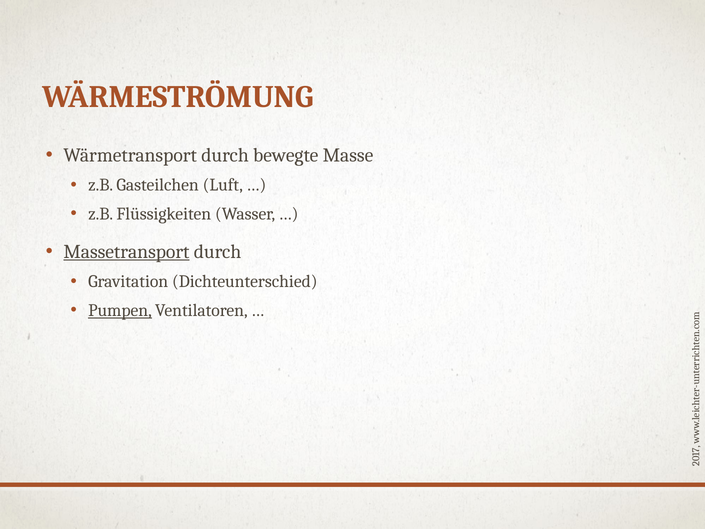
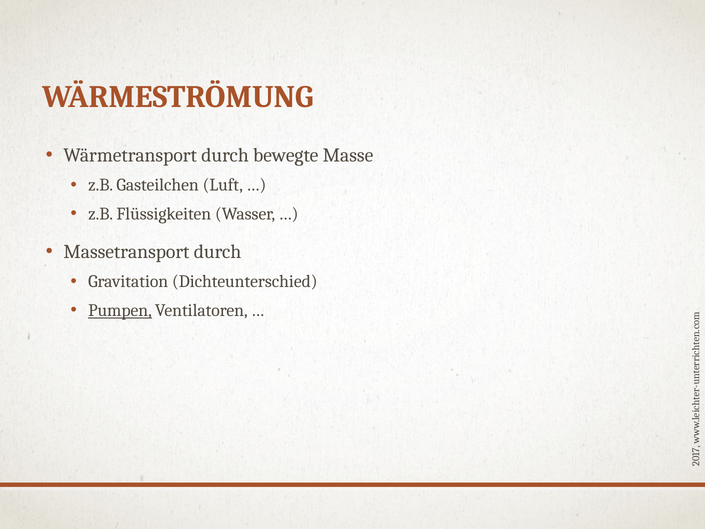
Massetransport underline: present -> none (126, 251)
